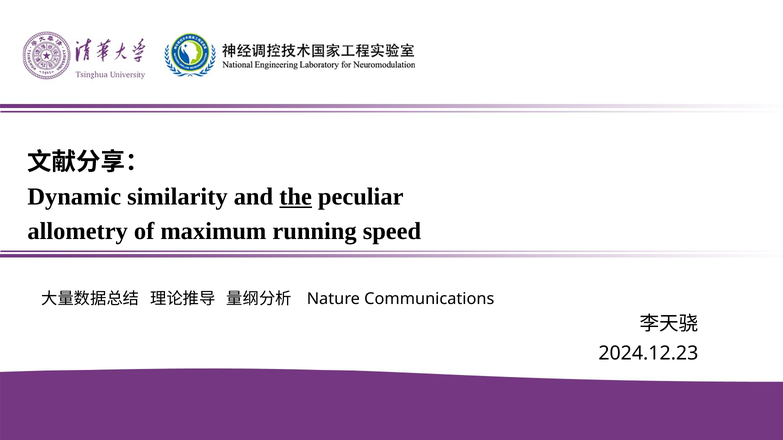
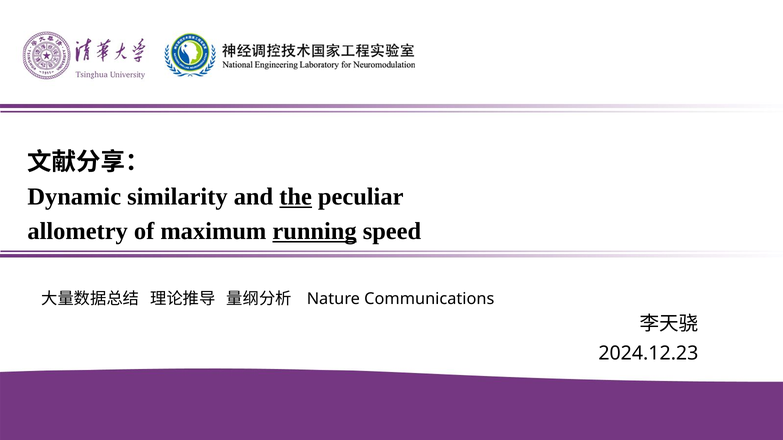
running underline: none -> present (315, 231)
